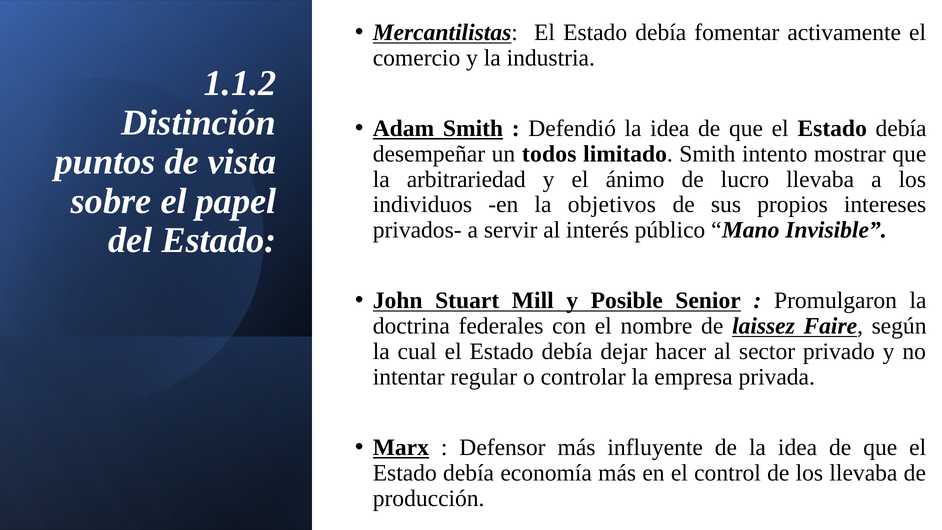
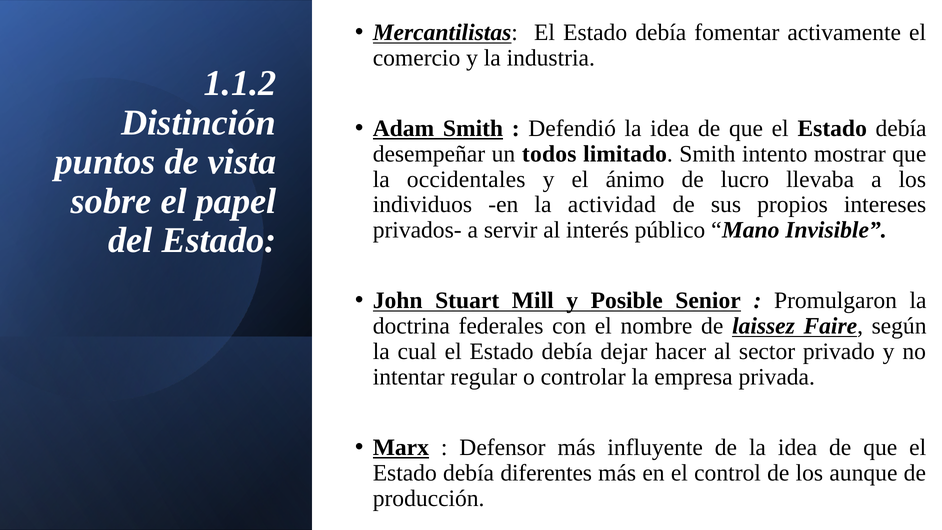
arbitrariedad: arbitrariedad -> occidentales (466, 179)
objetivos: objetivos -> actividad (612, 205)
economía: economía -> diferentes (546, 473)
los llevaba: llevaba -> aunque (863, 473)
